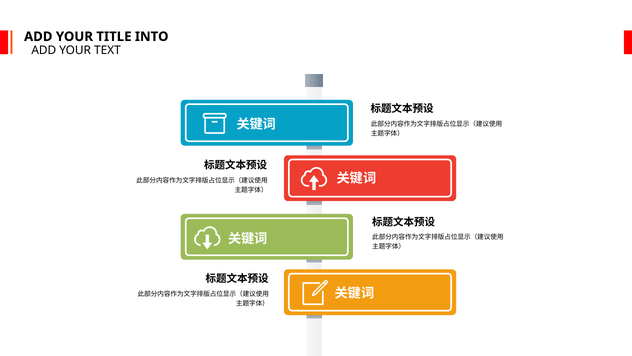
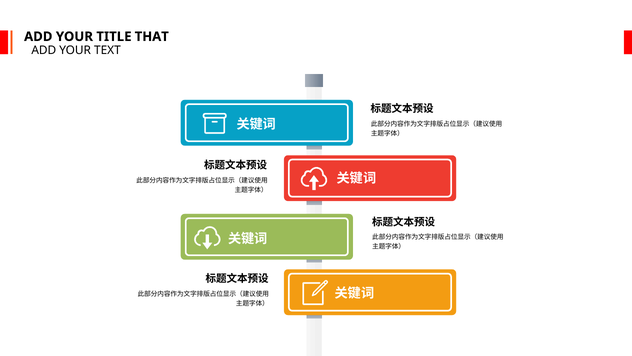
INTO: INTO -> THAT (152, 37)
